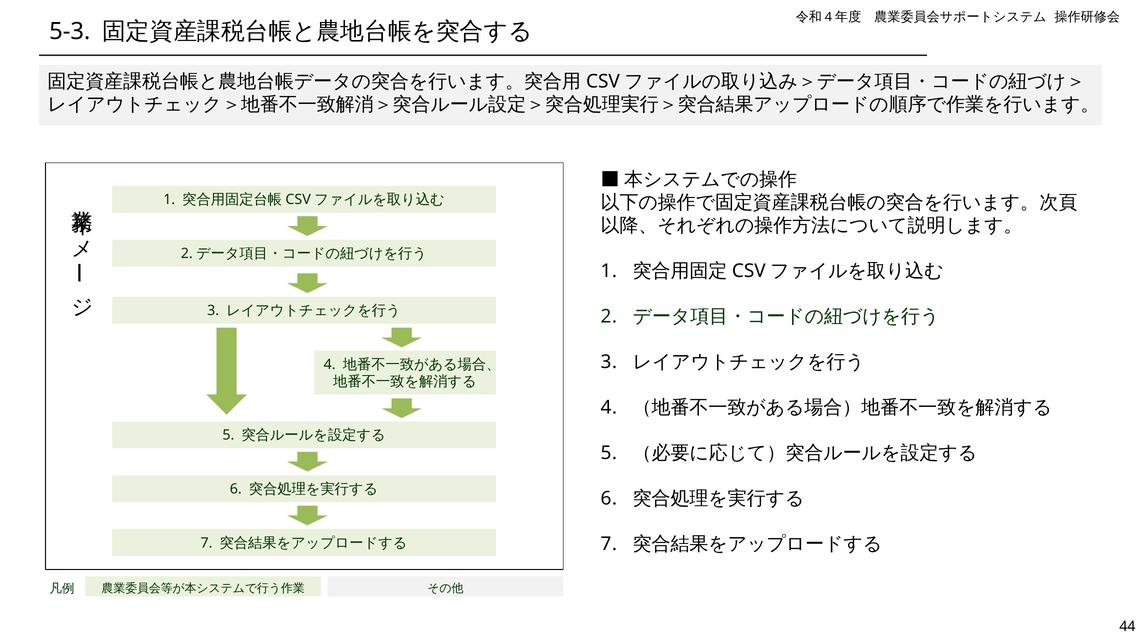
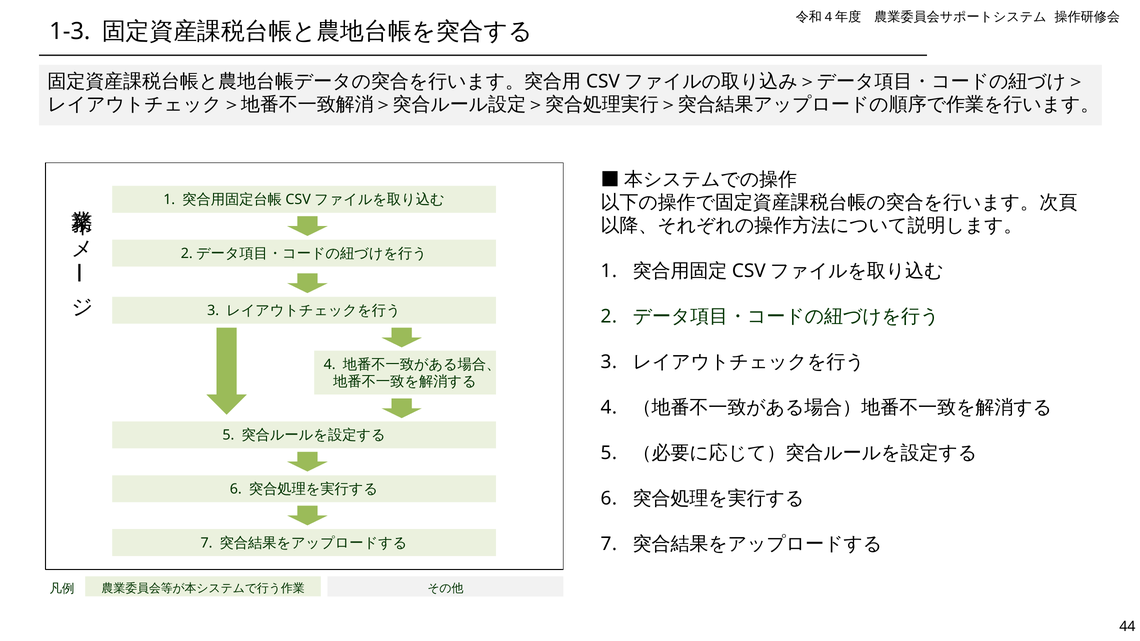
5-3: 5-3 -> 1-3 (70, 31)
